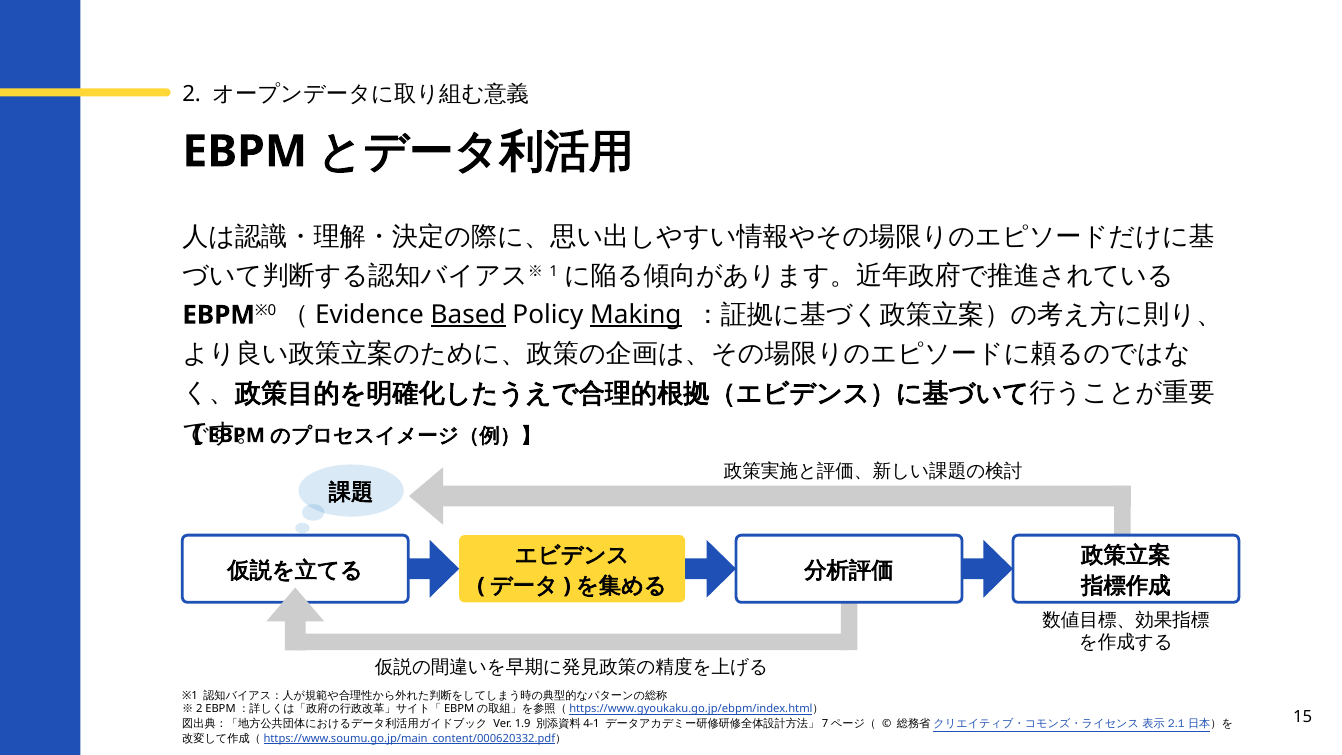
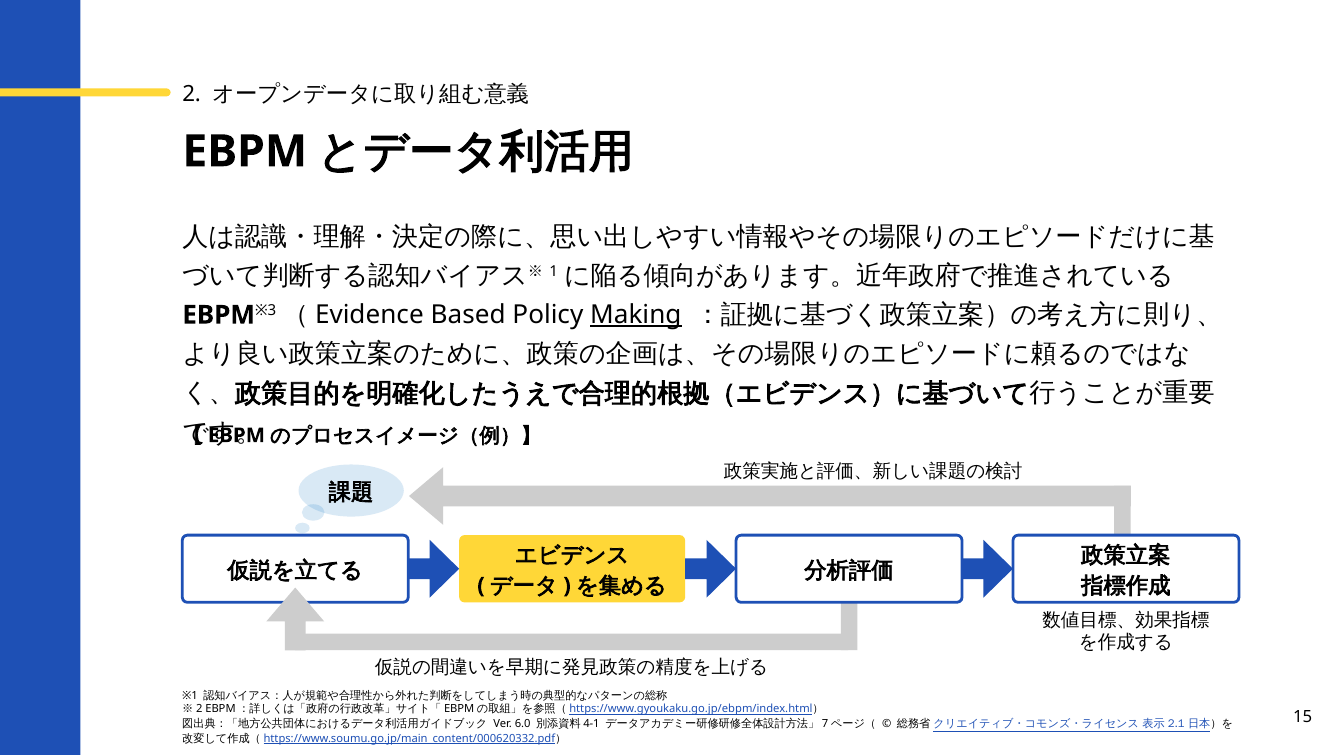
※0: ※0 -> ※3 (266, 311)
Based underline: present -> none (468, 315)
1.9: 1.9 -> 6.0 (523, 724)
